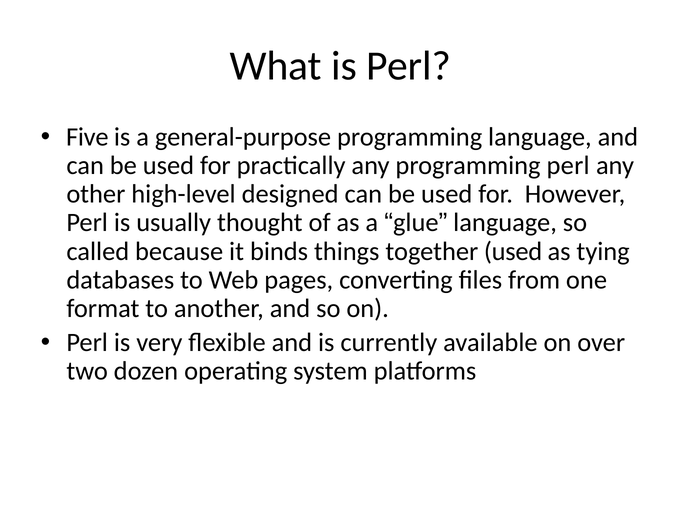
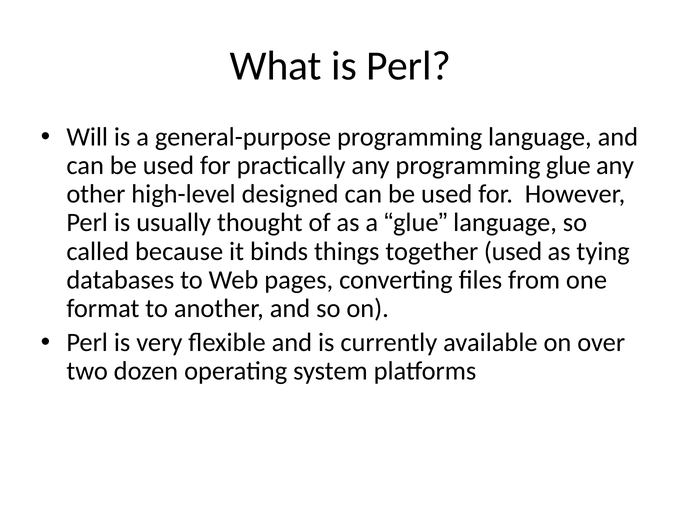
Five: Five -> Will (87, 137)
programming perl: perl -> glue (568, 165)
